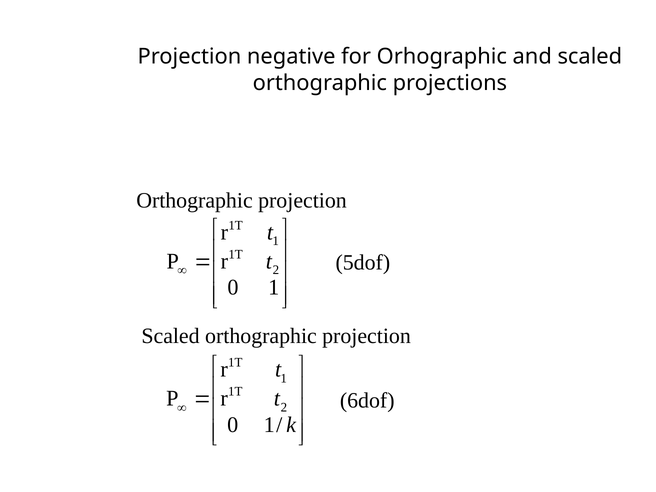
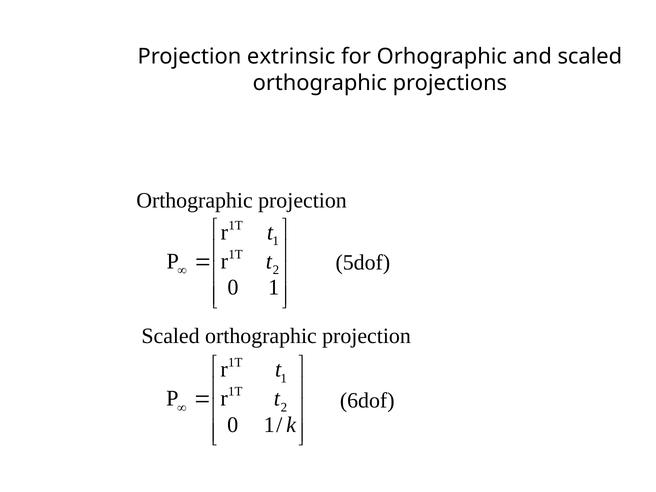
negative: negative -> extrinsic (291, 57)
